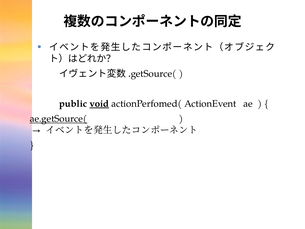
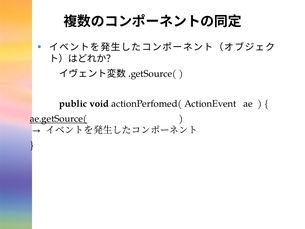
void underline: present -> none (99, 104)
